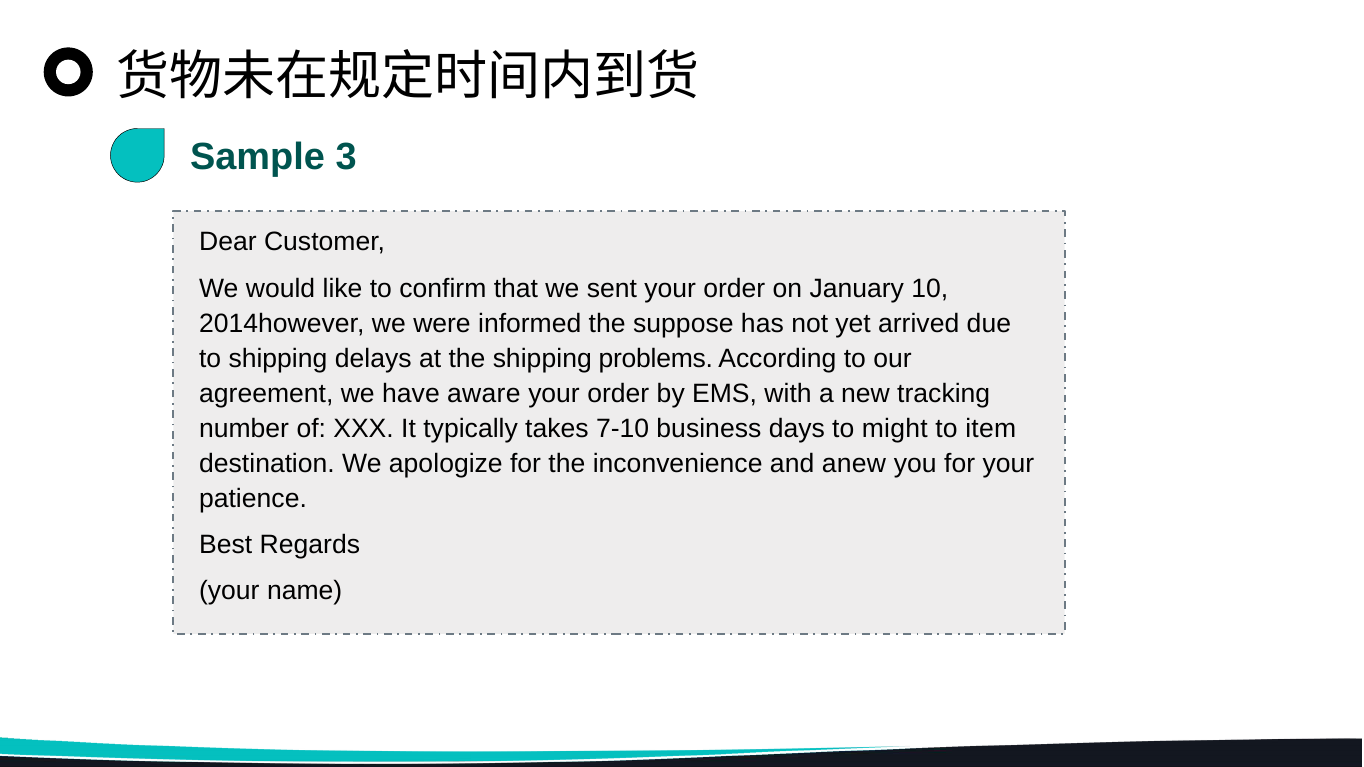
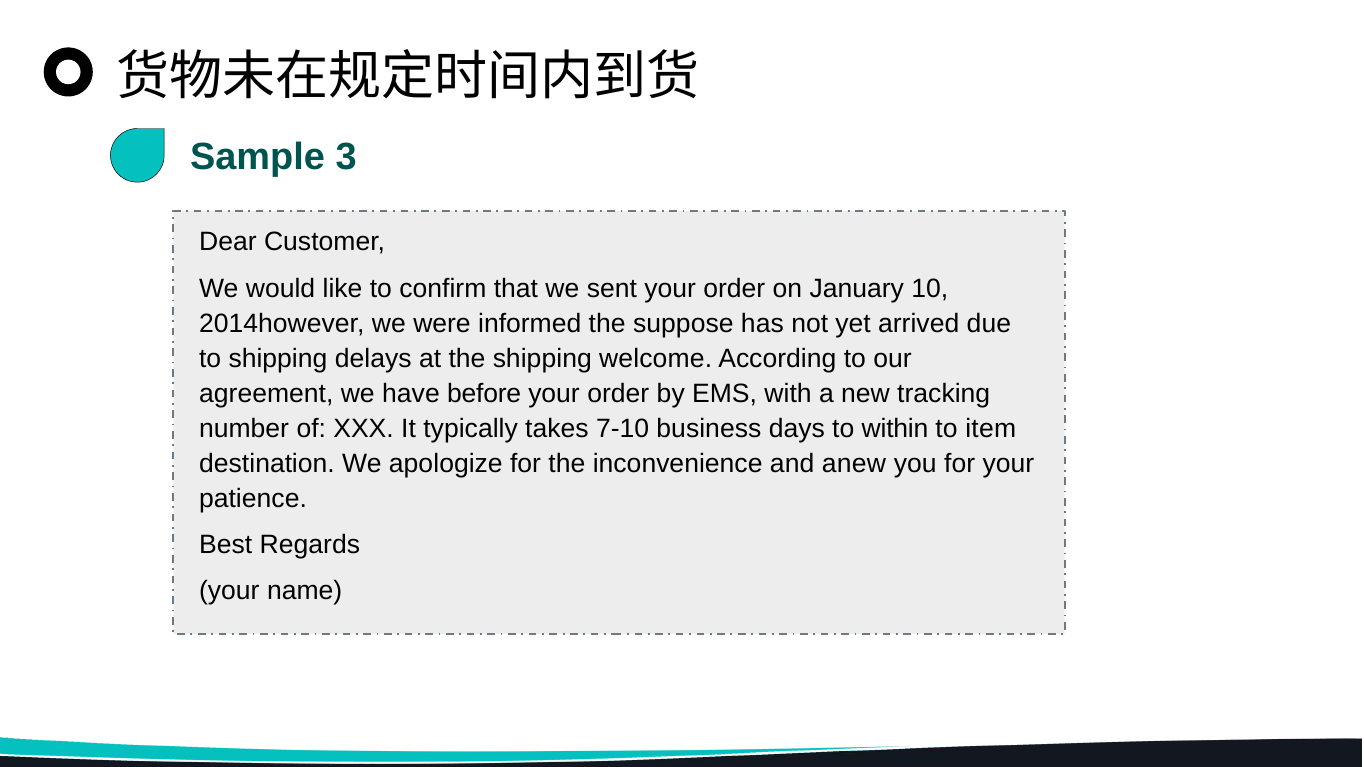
problems: problems -> welcome (656, 359)
aware: aware -> before (484, 394)
might: might -> within (895, 429)
